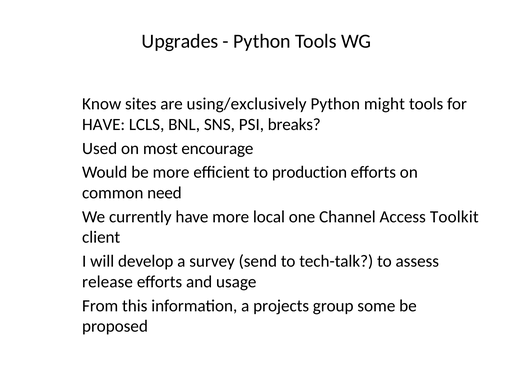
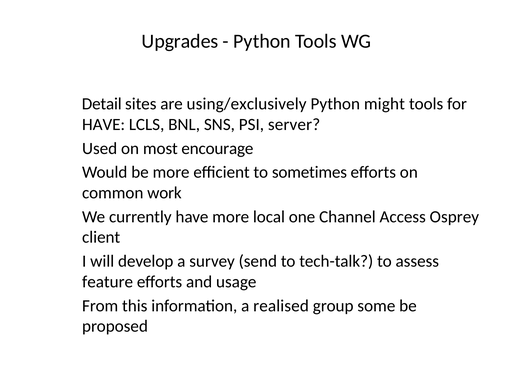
Know: Know -> Detail (102, 104)
breaks: breaks -> server (294, 124)
production: production -> sometimes (309, 172)
need: need -> work (164, 193)
Toolkit: Toolkit -> Osprey (454, 217)
release: release -> feature (108, 282)
projects: projects -> realised (281, 306)
